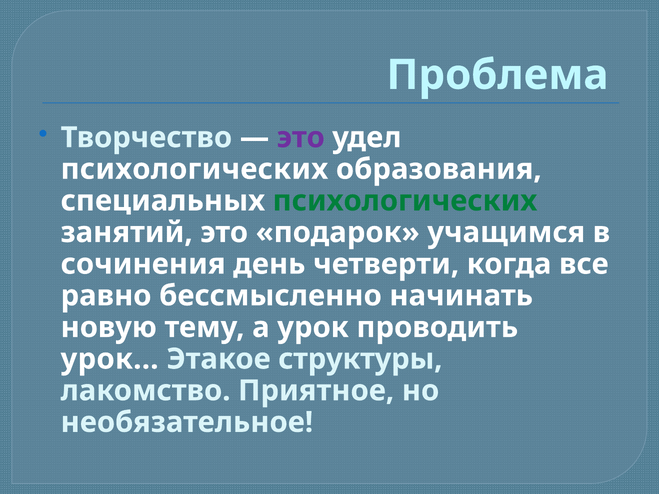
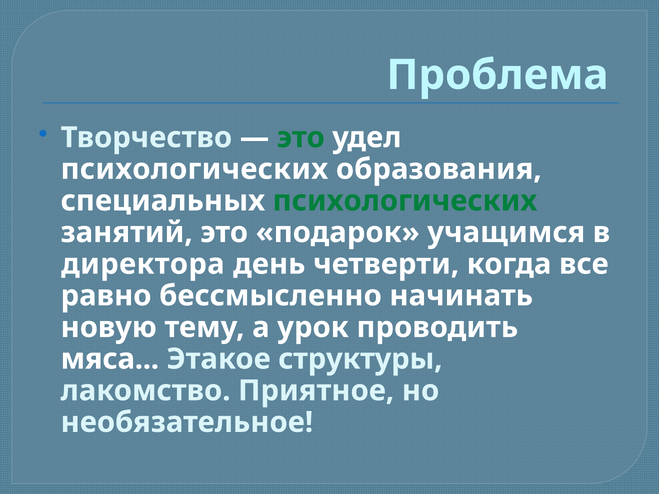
это colour: purple -> green (301, 138)
сочинения: сочинения -> директора (143, 264)
урок: урок -> мяса (110, 359)
